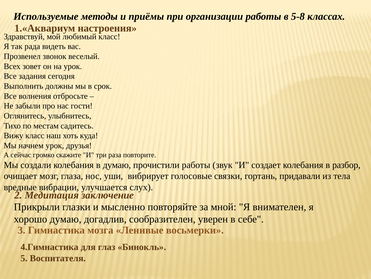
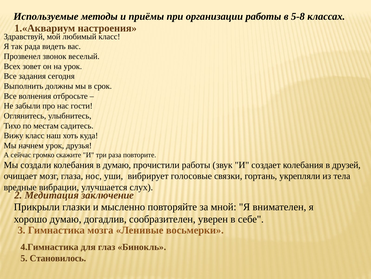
разбор: разбор -> друзей (346, 164)
придавали: придавали -> укрепляли (300, 176)
Воспитателя: Воспитателя -> Становилось (58, 258)
